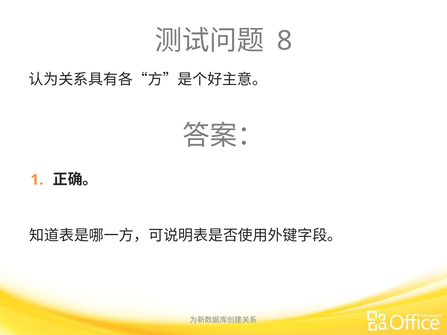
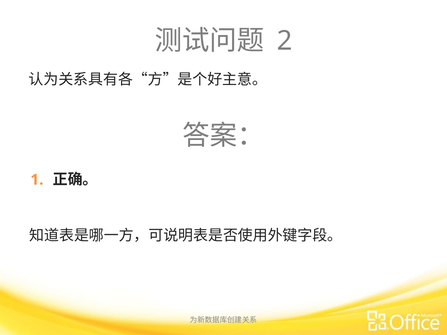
8: 8 -> 2 (285, 41)
